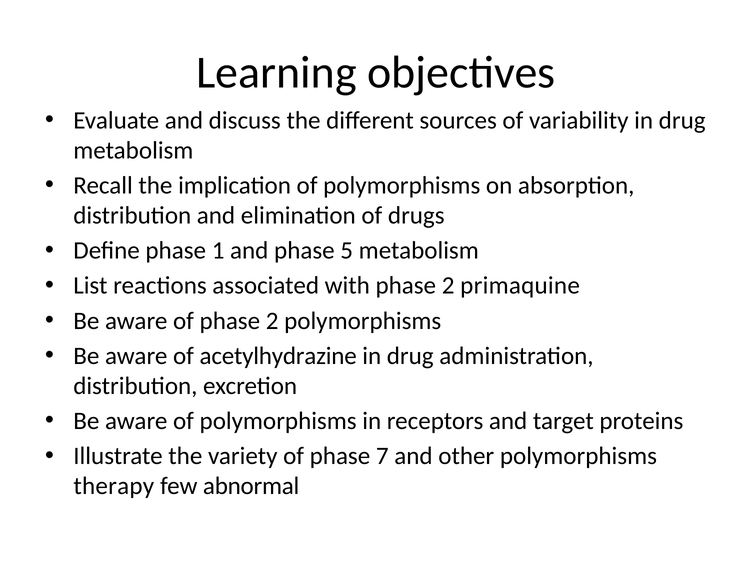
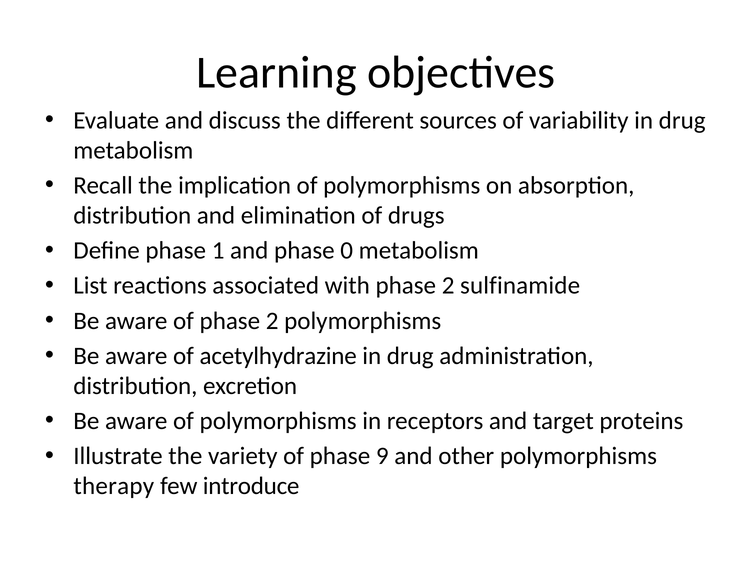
5: 5 -> 0 (347, 251)
primaquine: primaquine -> sulfinamide (520, 286)
7: 7 -> 9 (382, 456)
abnormal: abnormal -> introduce (251, 486)
